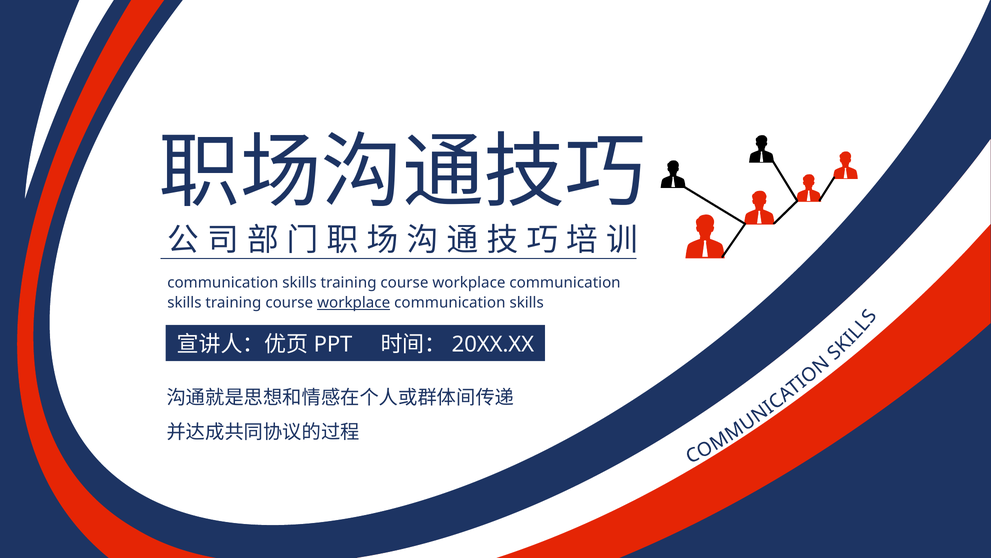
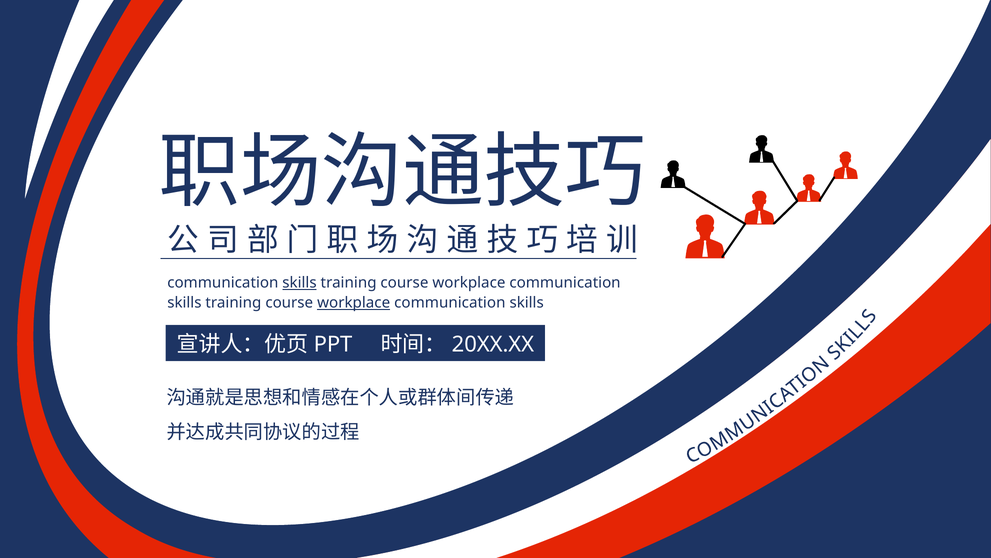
skills underline: none -> present (300, 283)
